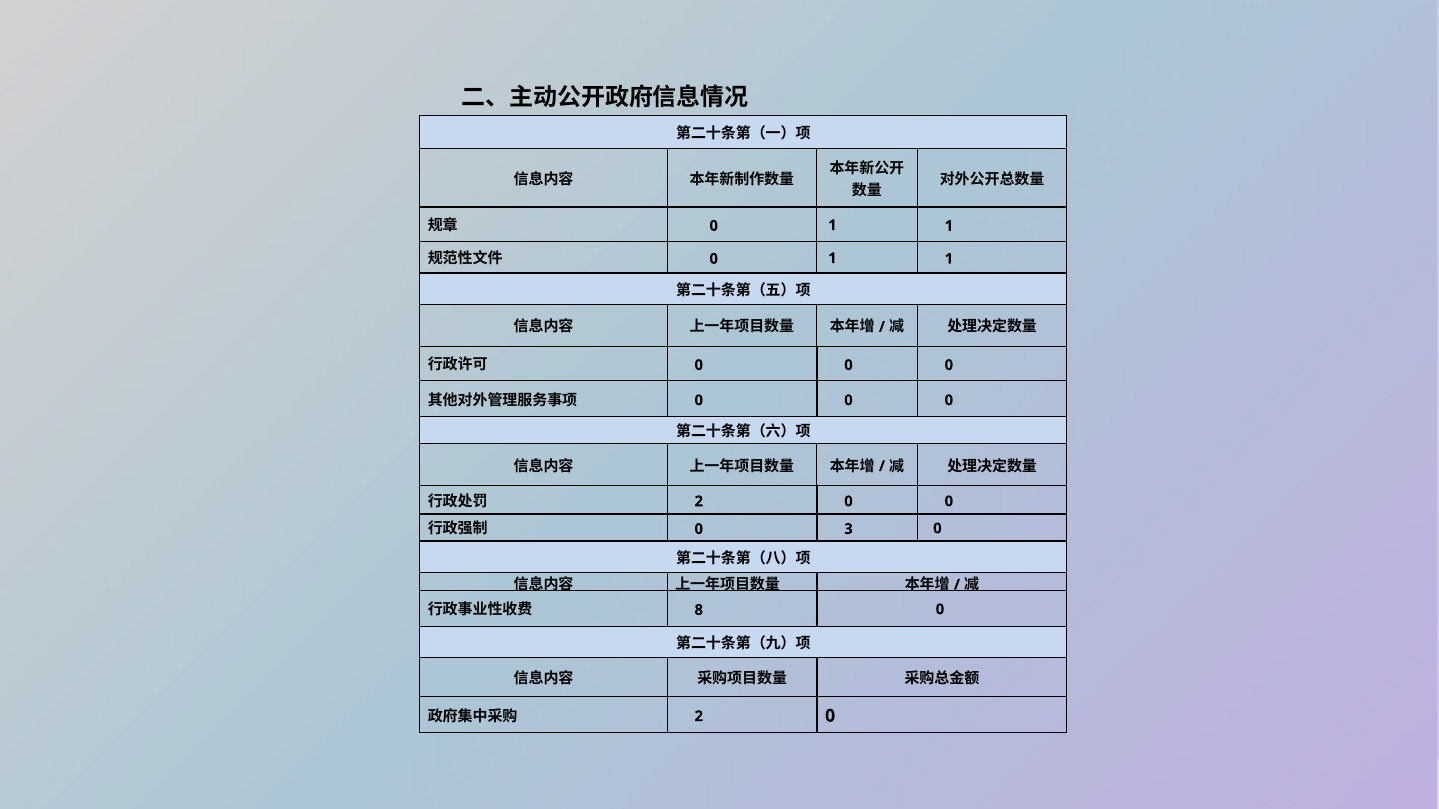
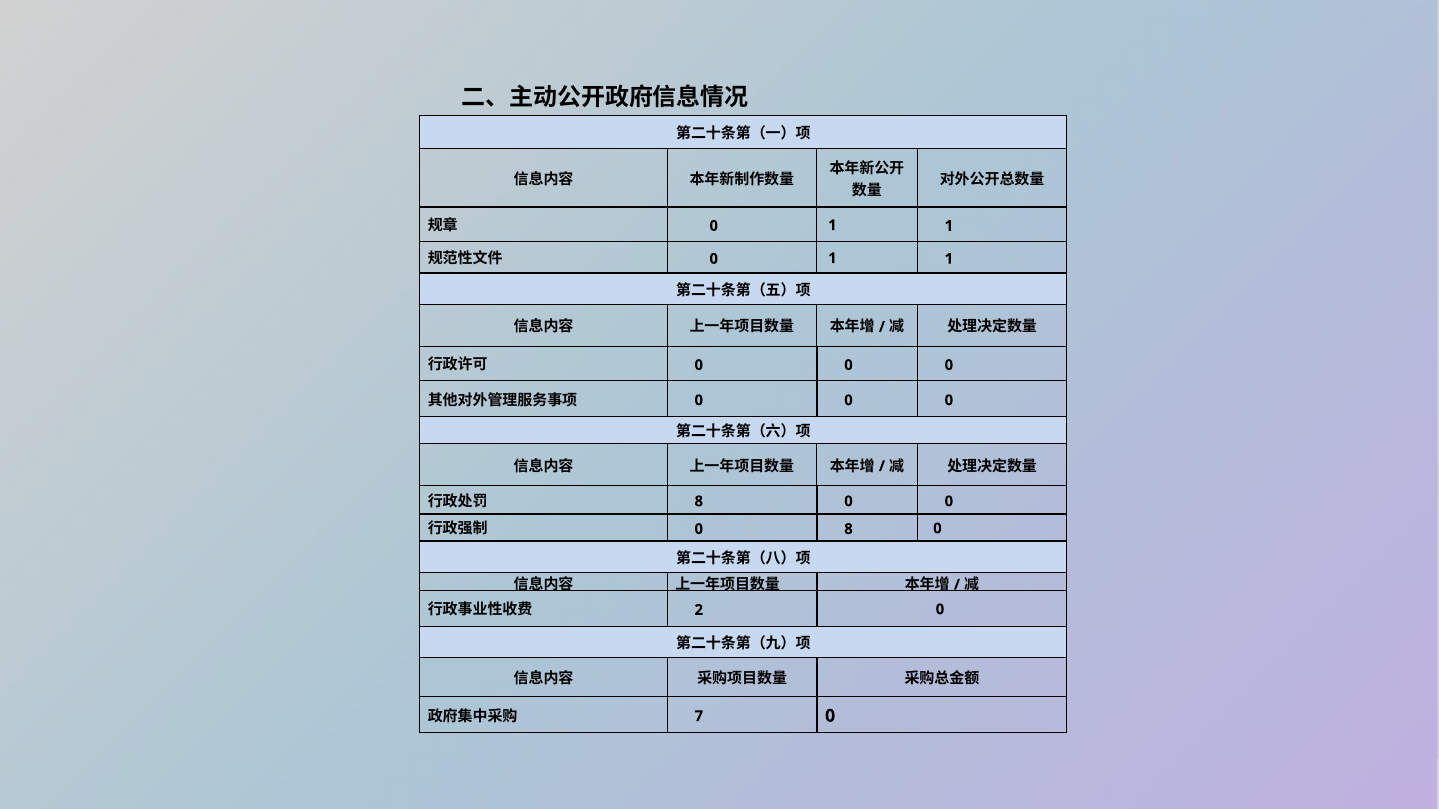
2: 2 -> 8 (699, 502)
0 3: 3 -> 8 (848, 529)
8: 8 -> 2 (699, 610)
2: 2 -> 7 (699, 717)
